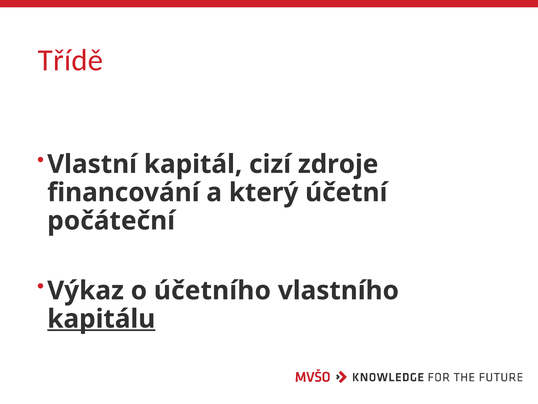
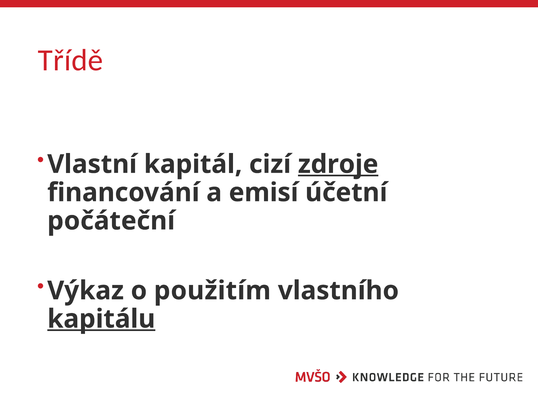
zdroje underline: none -> present (338, 164)
který: který -> emisí (264, 192)
účetního: účetního -> použitím (212, 290)
